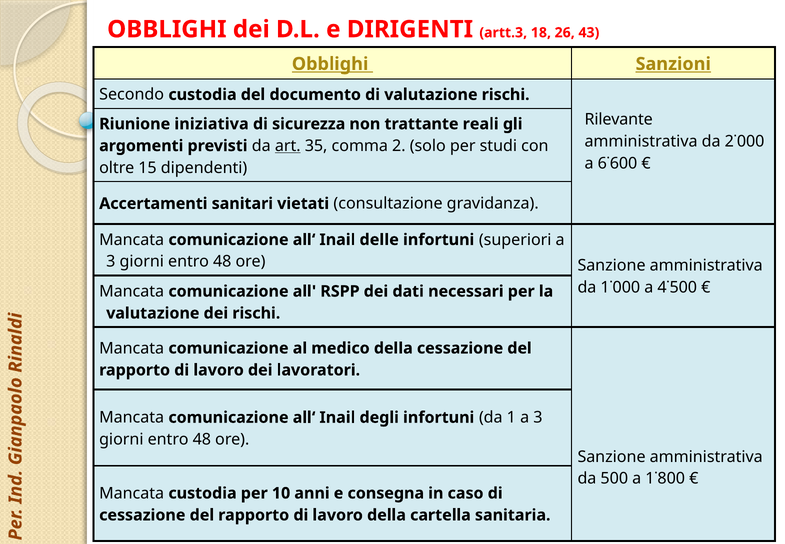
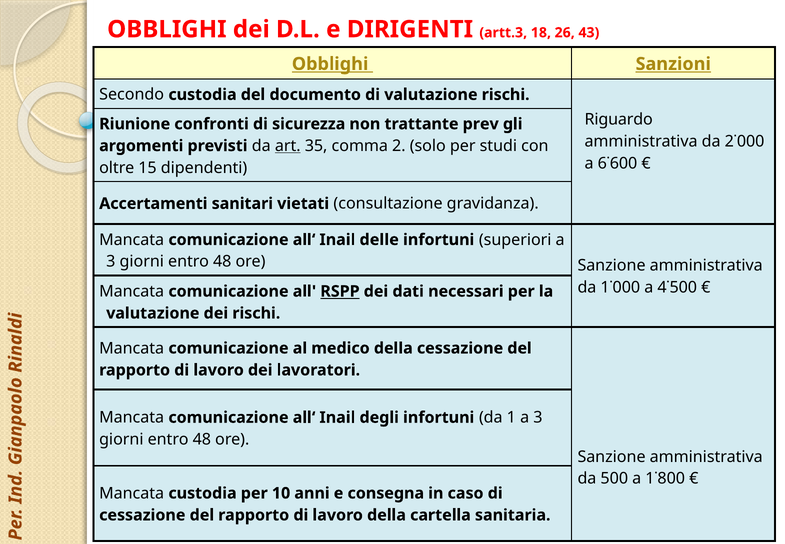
Rilevante: Rilevante -> Riguardo (619, 119)
iniziativa: iniziativa -> confronti (212, 124)
reali: reali -> prev (481, 124)
RSPP underline: none -> present (340, 291)
